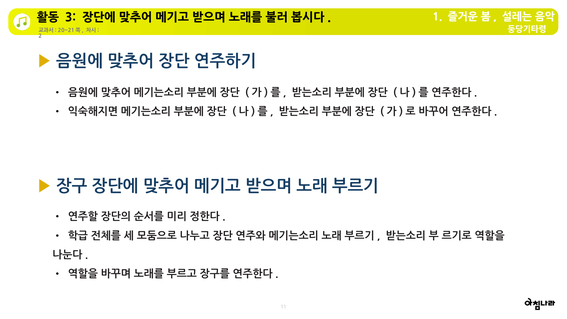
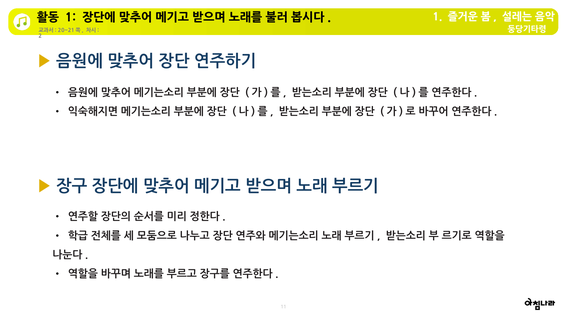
3: 3 -> 1 (71, 18)
